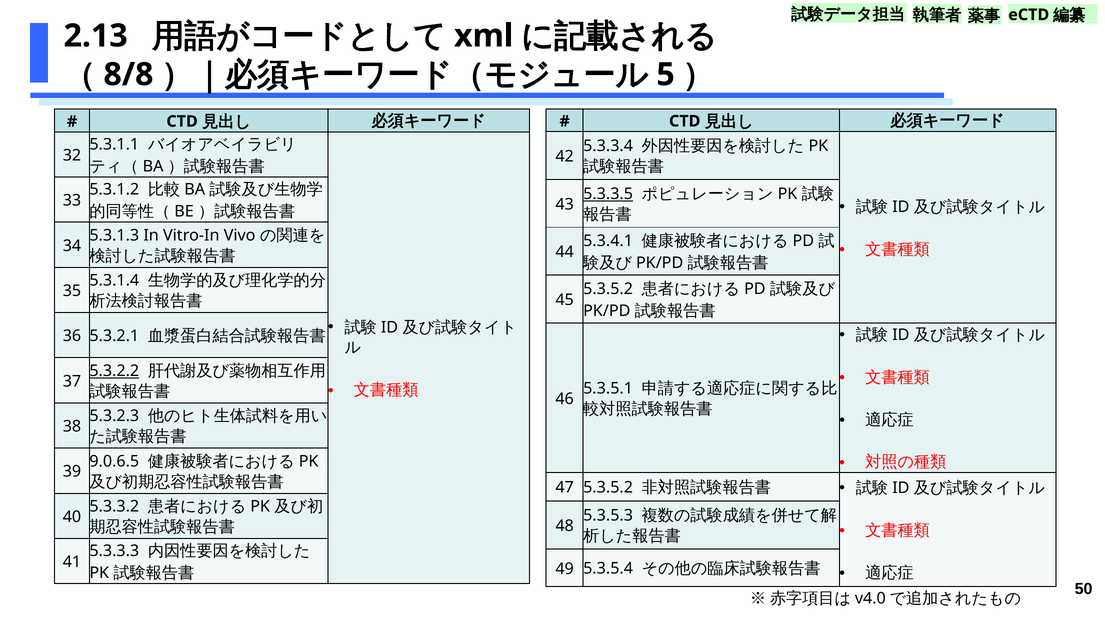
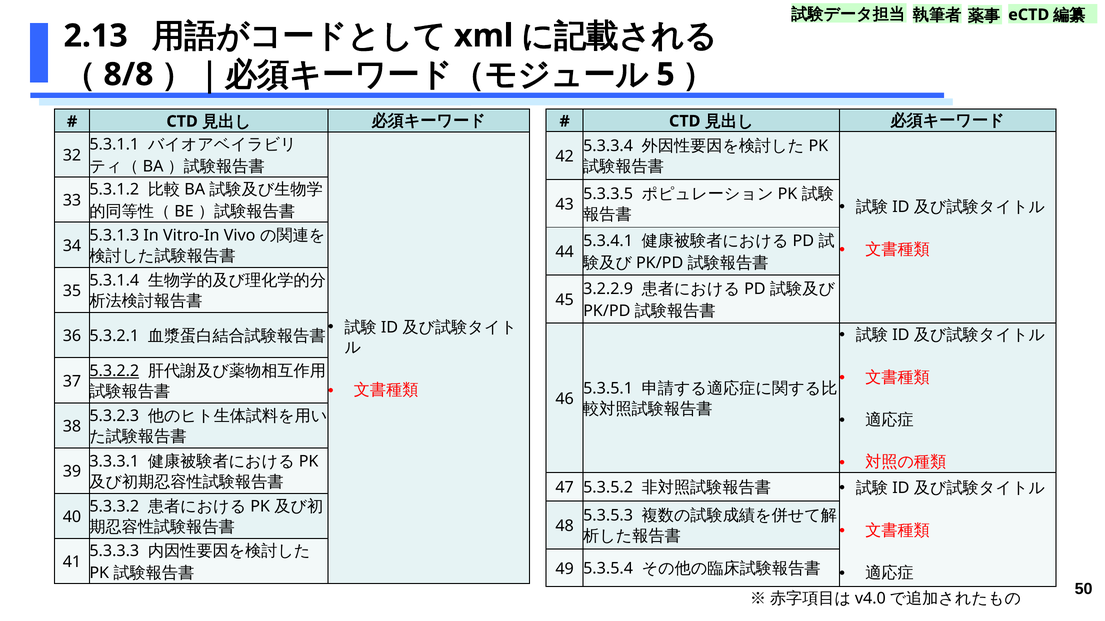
5.3.3.5 underline: present -> none (608, 194)
5.3.5.2: 5.3.5.2 -> 3.2.2.9 (608, 289)
9.0.6.5: 9.0.6.5 -> 3.3.3.1 (114, 462)
